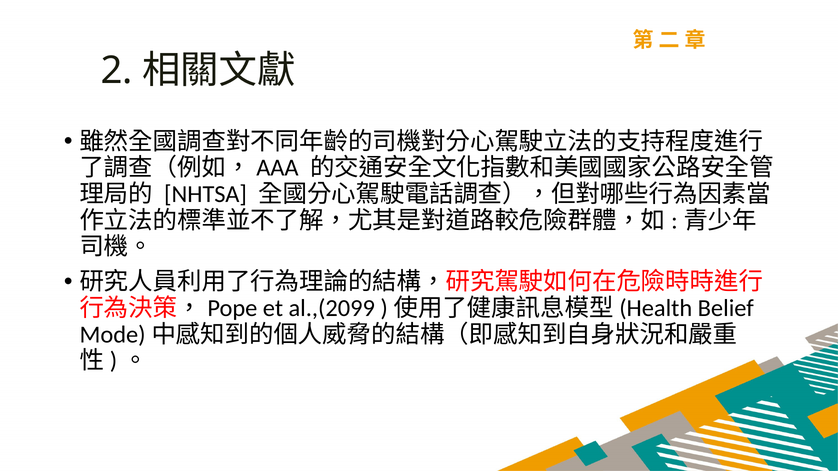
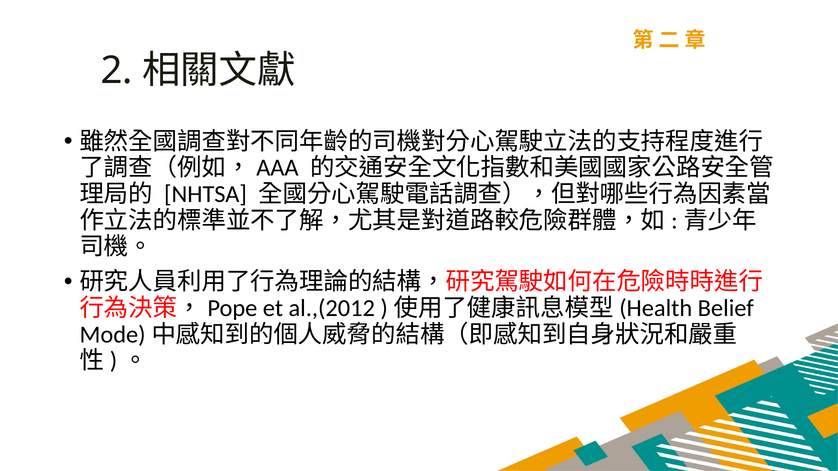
al.,(2099: al.,(2099 -> al.,(2012 (332, 308)
